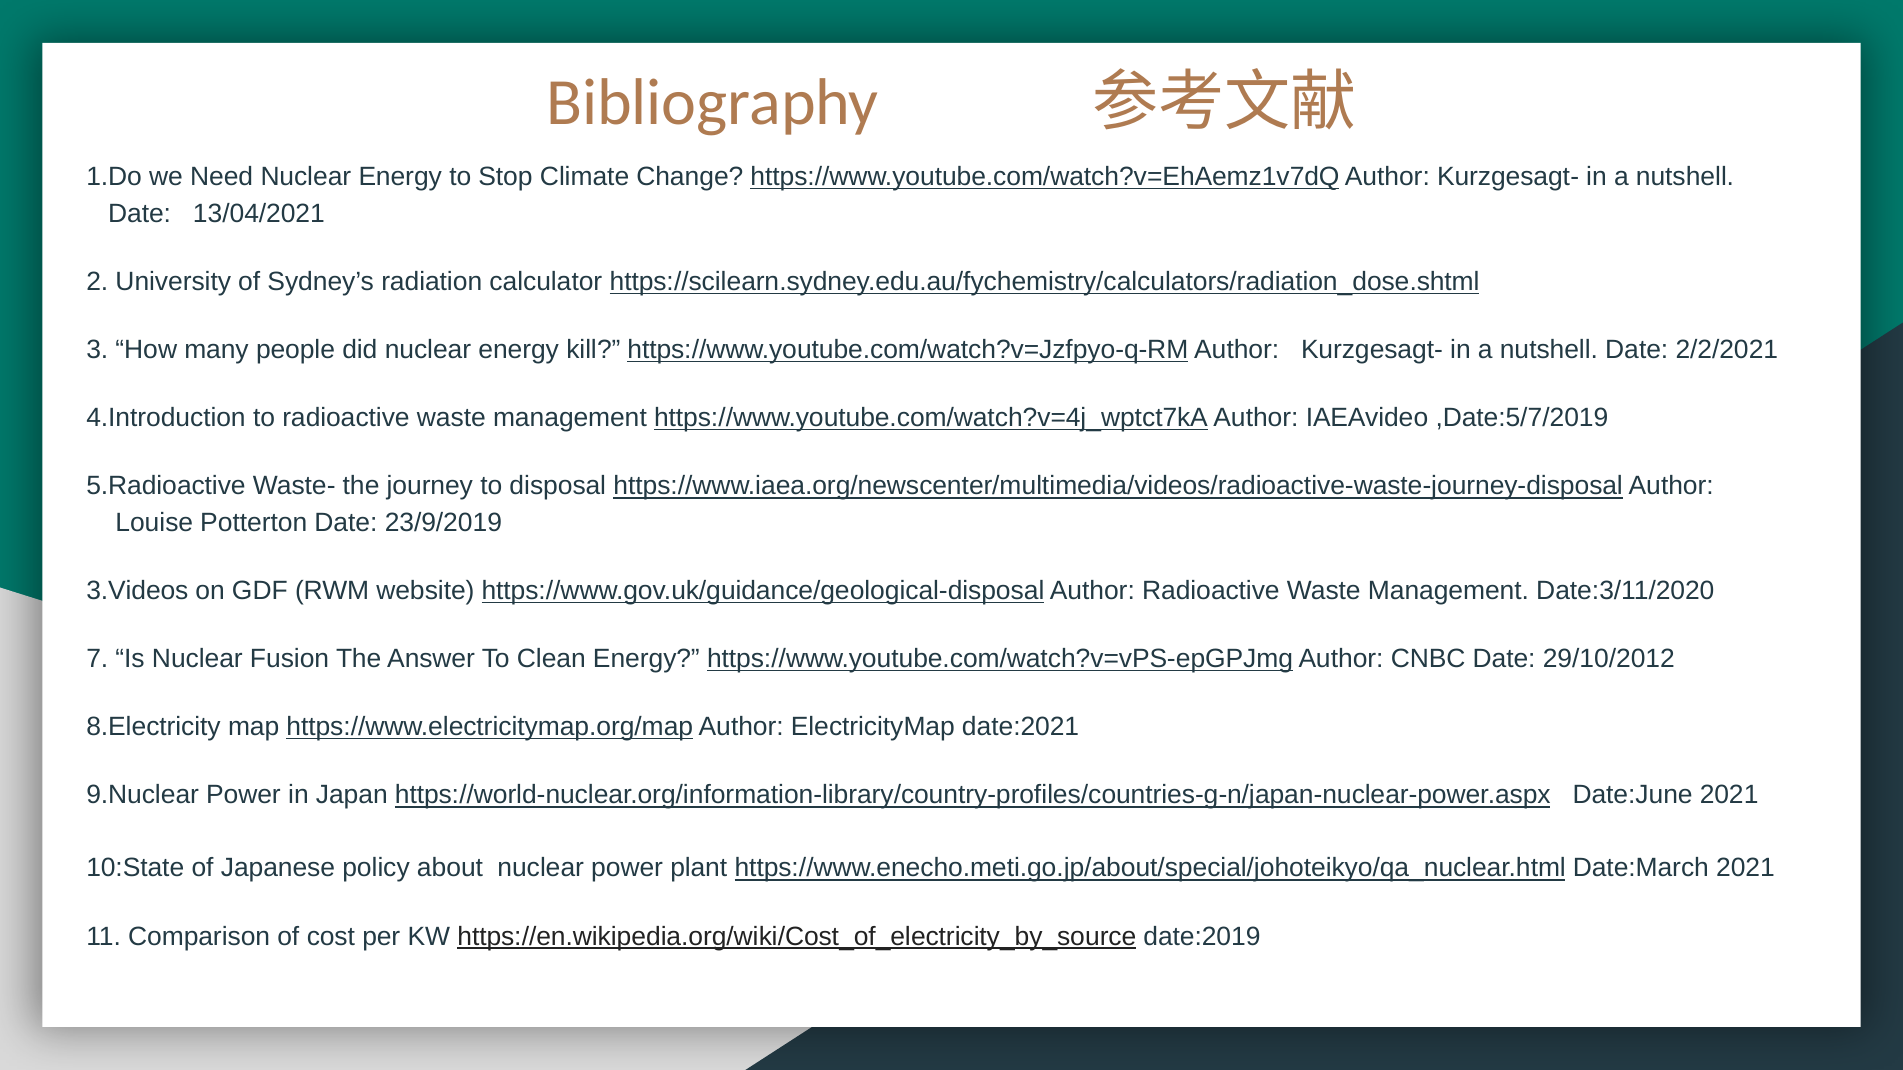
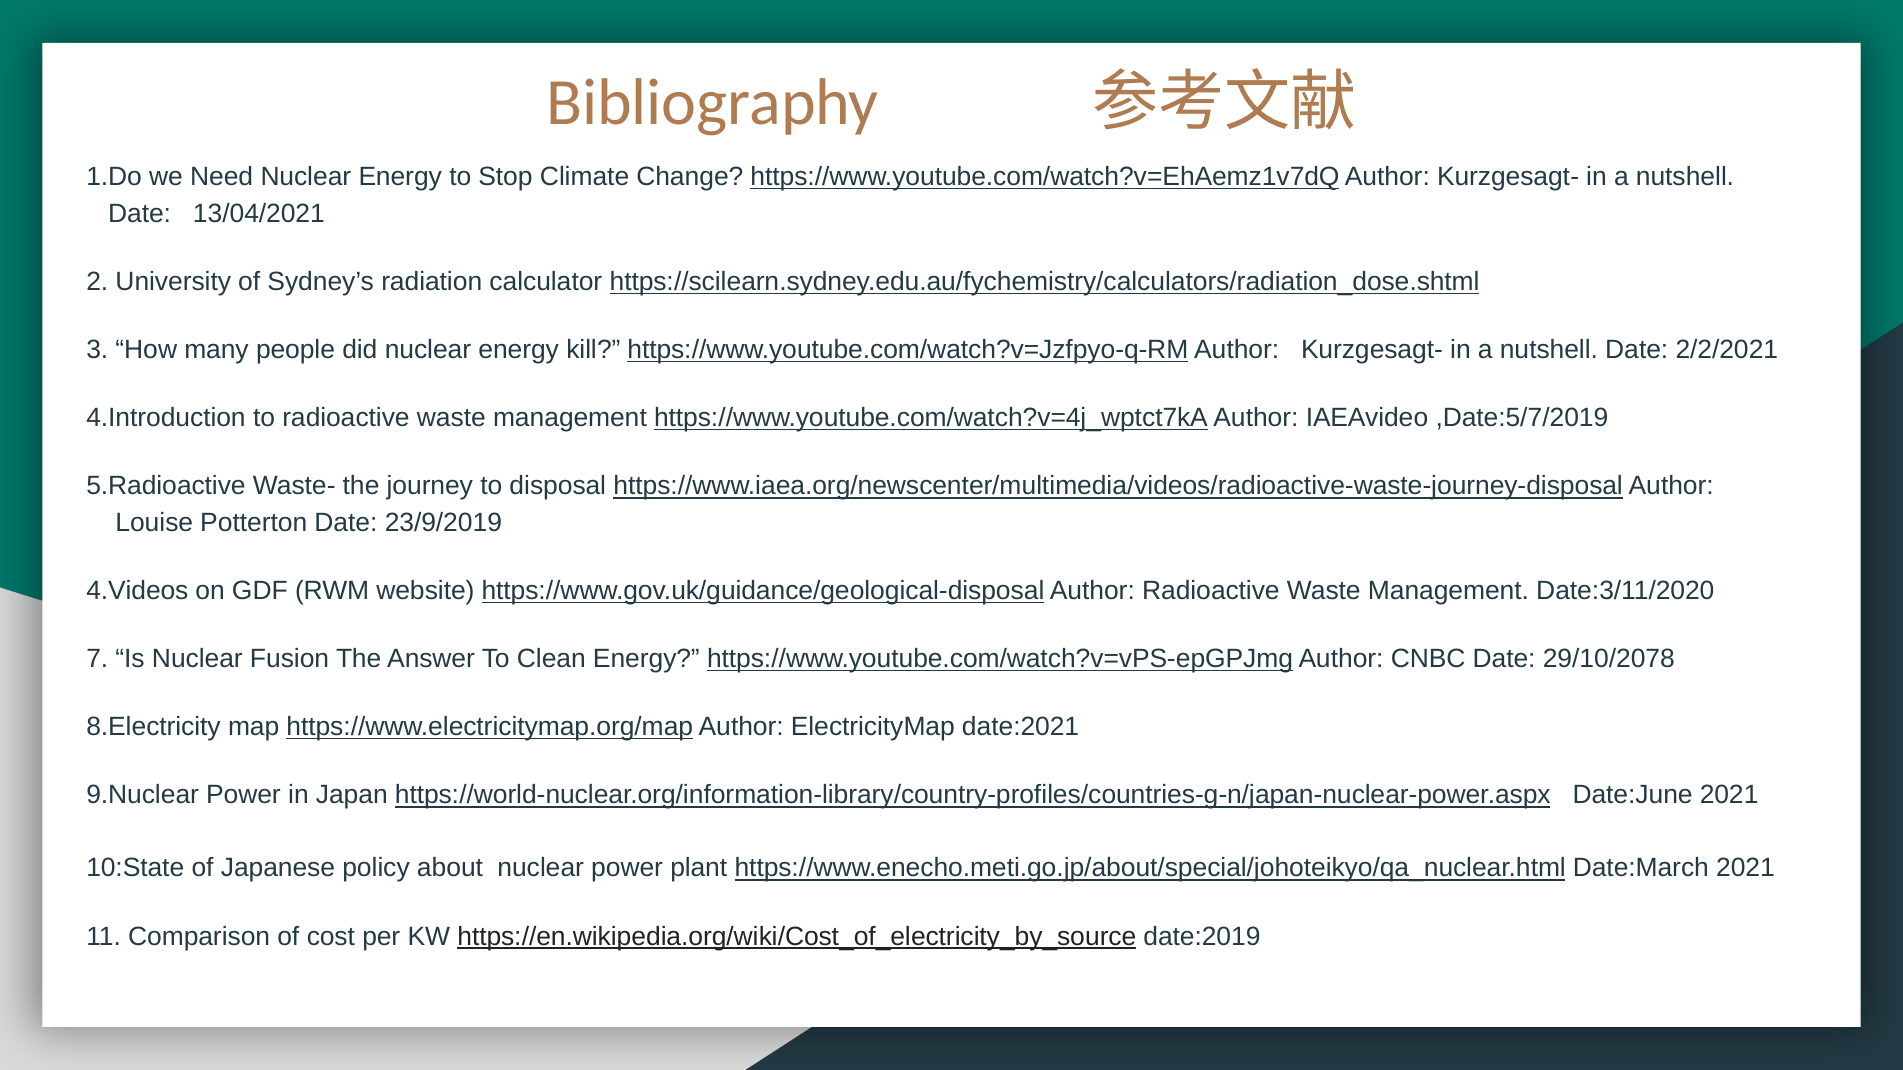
3.Videos: 3.Videos -> 4.Videos (137, 591)
29/10/2012: 29/10/2012 -> 29/10/2078 (1609, 659)
